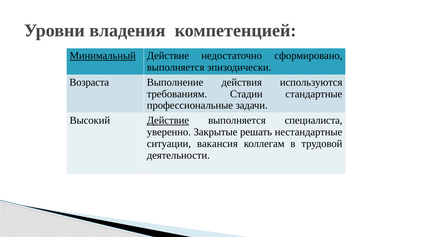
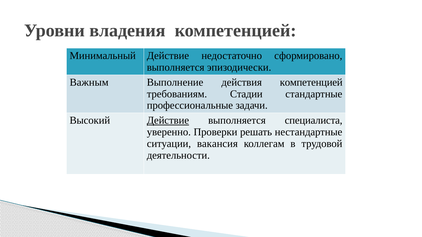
Минимальный underline: present -> none (103, 56)
Возраста: Возраста -> Важным (89, 82)
действия используются: используются -> компетенцией (311, 82)
Закрытые: Закрытые -> Проверки (216, 132)
